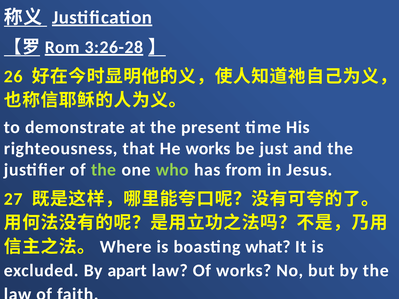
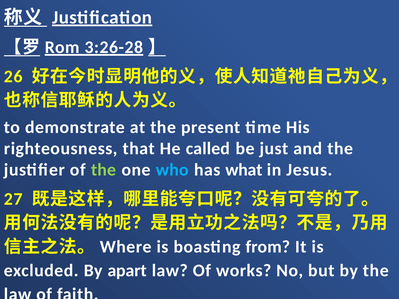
He works: works -> called (208, 149)
who colour: light green -> light blue (172, 170)
from: from -> what (244, 170)
what: what -> from (268, 247)
